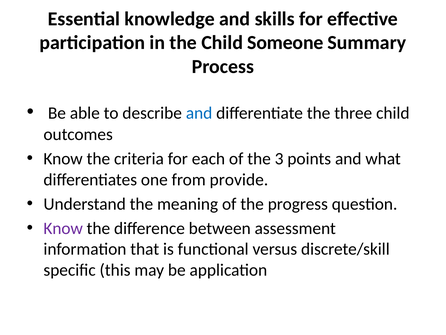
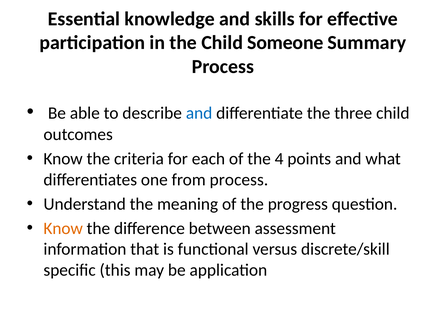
3: 3 -> 4 (279, 159)
from provide: provide -> process (239, 179)
Know colour: purple -> orange (63, 228)
